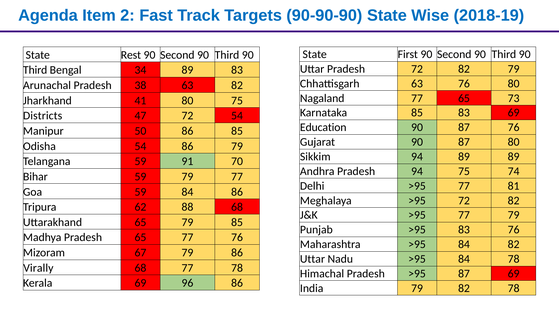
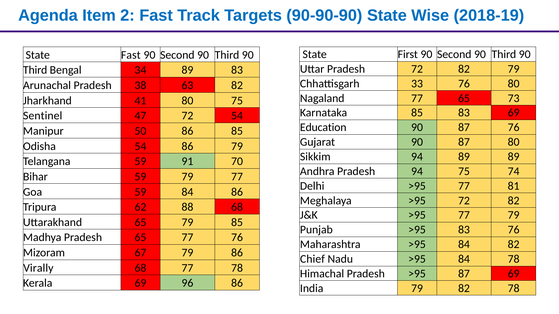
State Rest: Rest -> Fast (131, 55)
Chhattisgarh 63: 63 -> 33 (417, 84)
Districts: Districts -> Sentinel (43, 116)
Uttar: Uttar -> Chief (312, 259)
